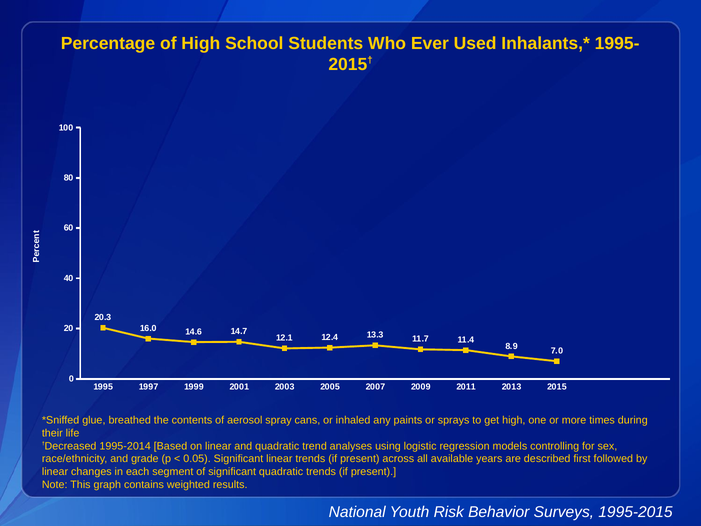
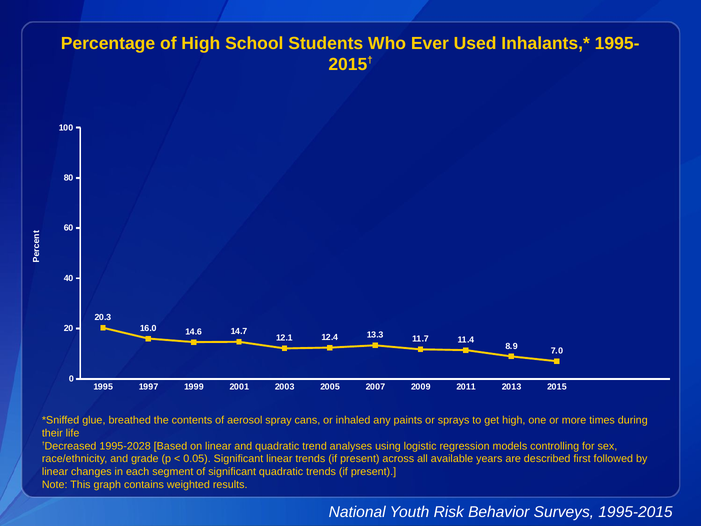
1995-2014: 1995-2014 -> 1995-2028 (125, 446)
